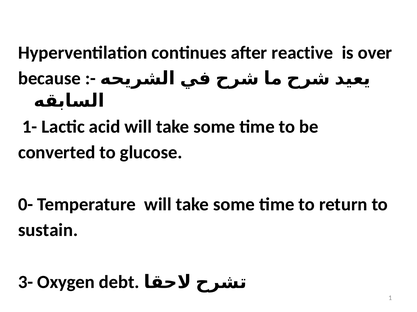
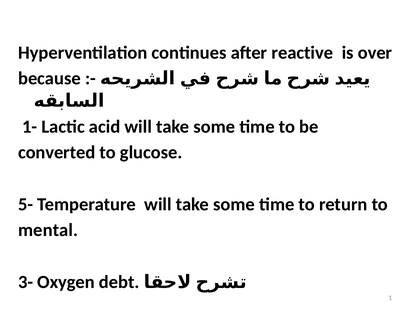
0-: 0- -> 5- (26, 205)
sustain: sustain -> mental (48, 231)
